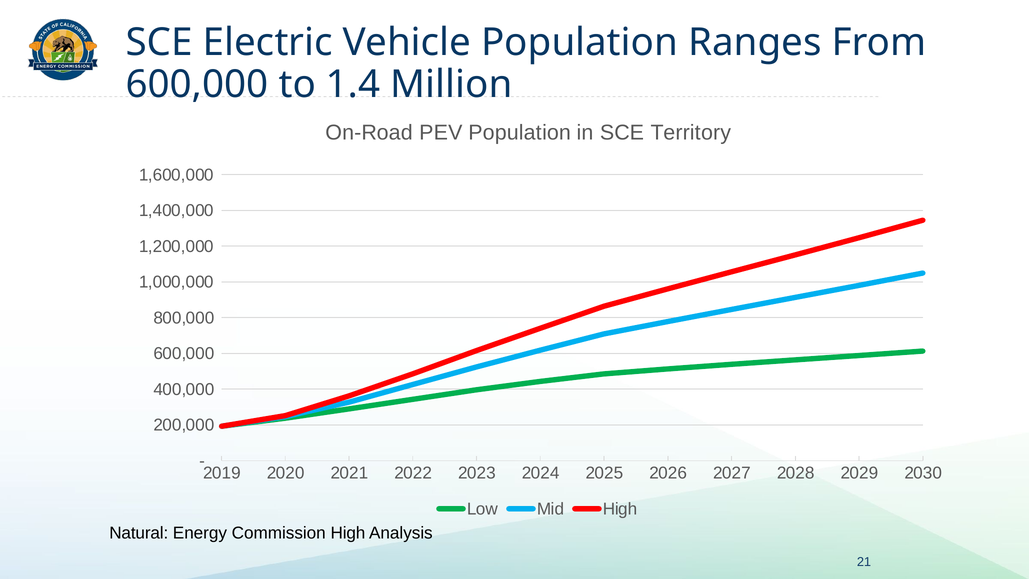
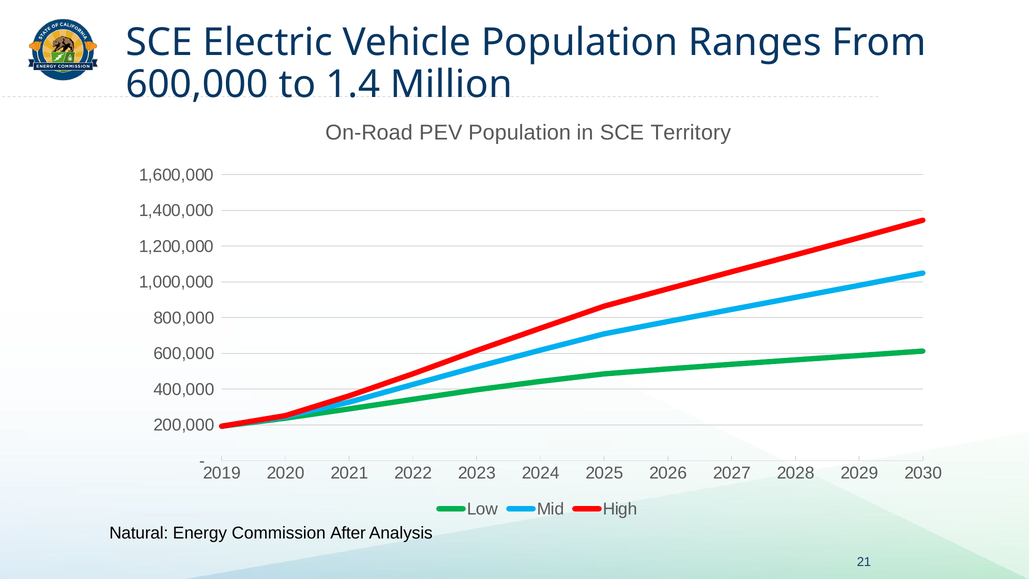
Commission High: High -> After (348, 533)
